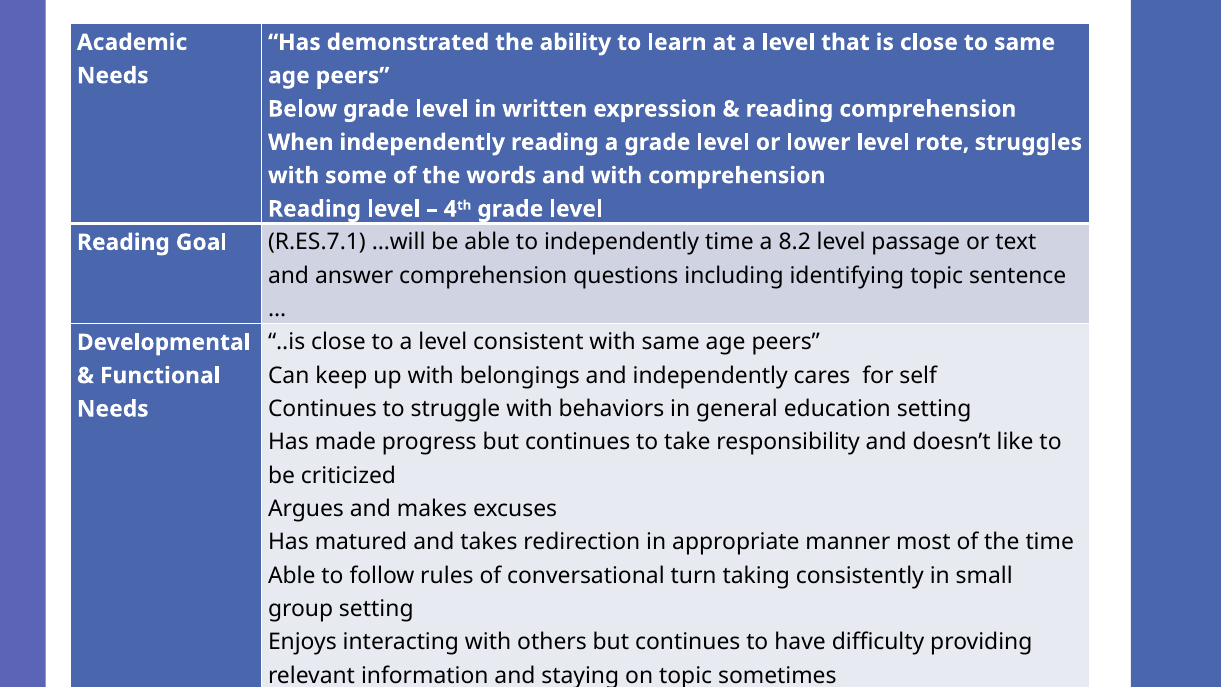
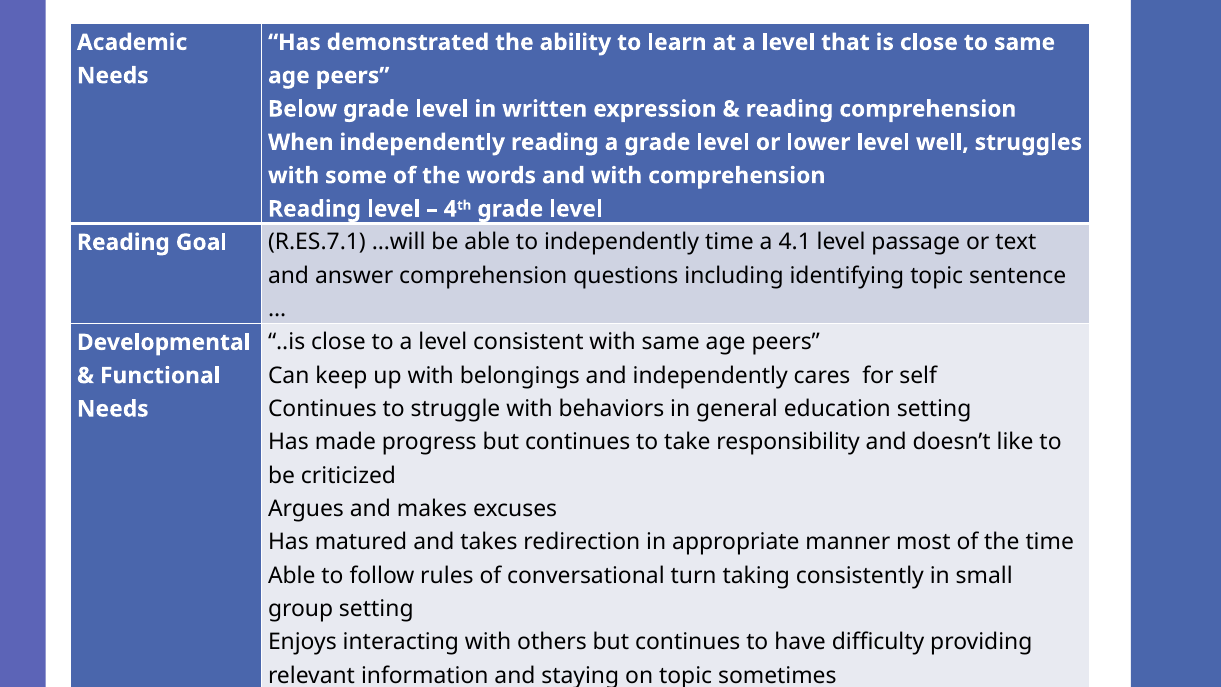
rote: rote -> well (942, 142)
8.2: 8.2 -> 4.1 (795, 242)
